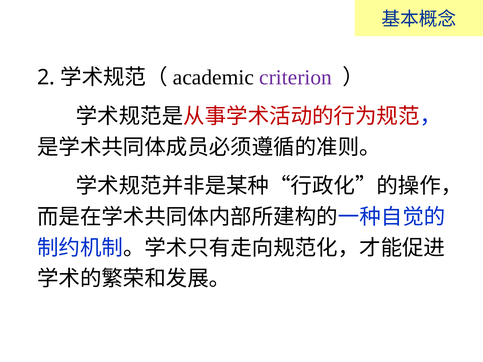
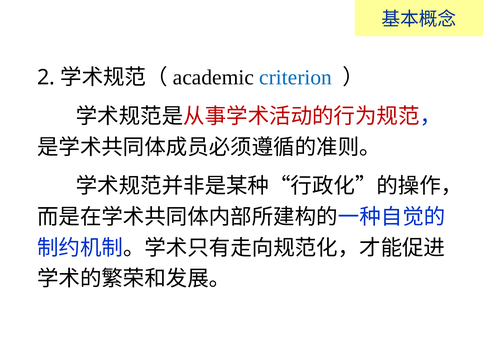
criterion colour: purple -> blue (296, 77)
